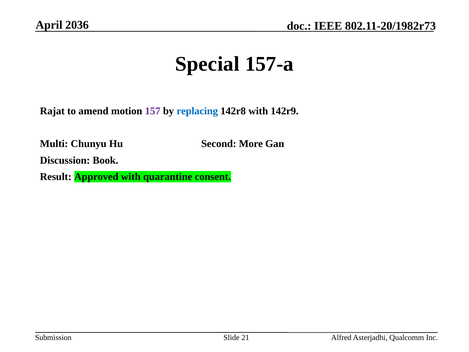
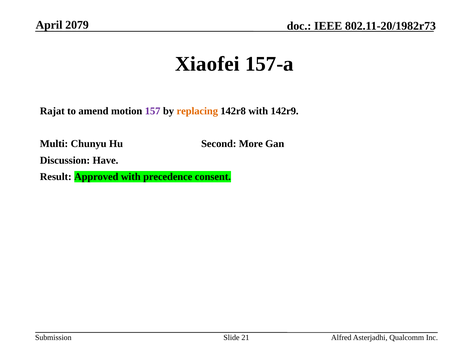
2036: 2036 -> 2079 (77, 25)
Special: Special -> Xiaofei (207, 64)
replacing colour: blue -> orange (197, 111)
Book: Book -> Have (105, 160)
quarantine: quarantine -> precedence (168, 177)
